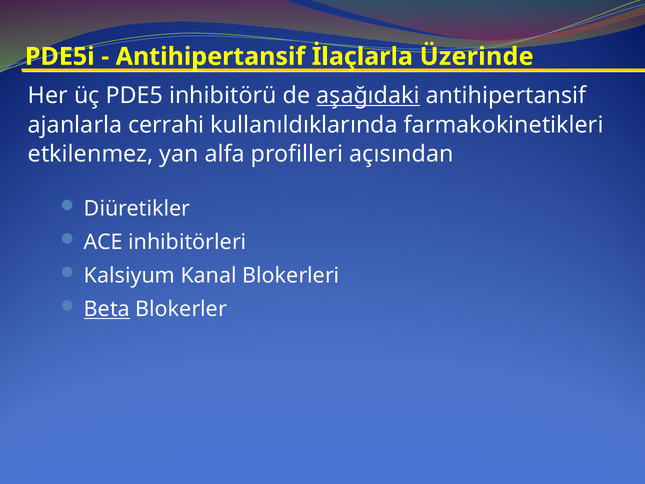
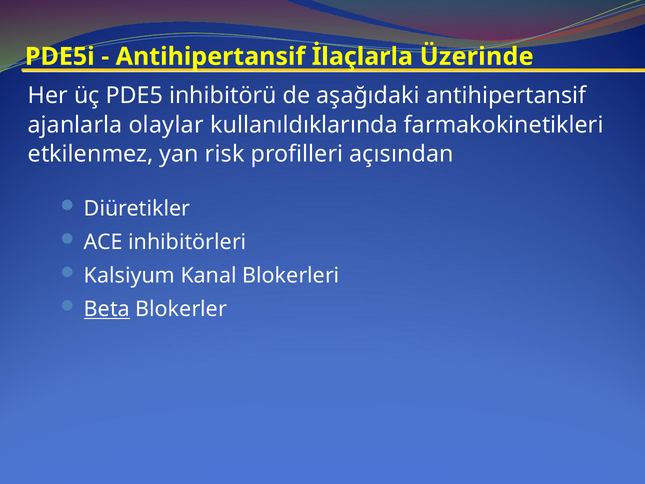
aşağıdaki underline: present -> none (368, 95)
cerrahi: cerrahi -> olaylar (166, 125)
alfa: alfa -> risk (225, 154)
